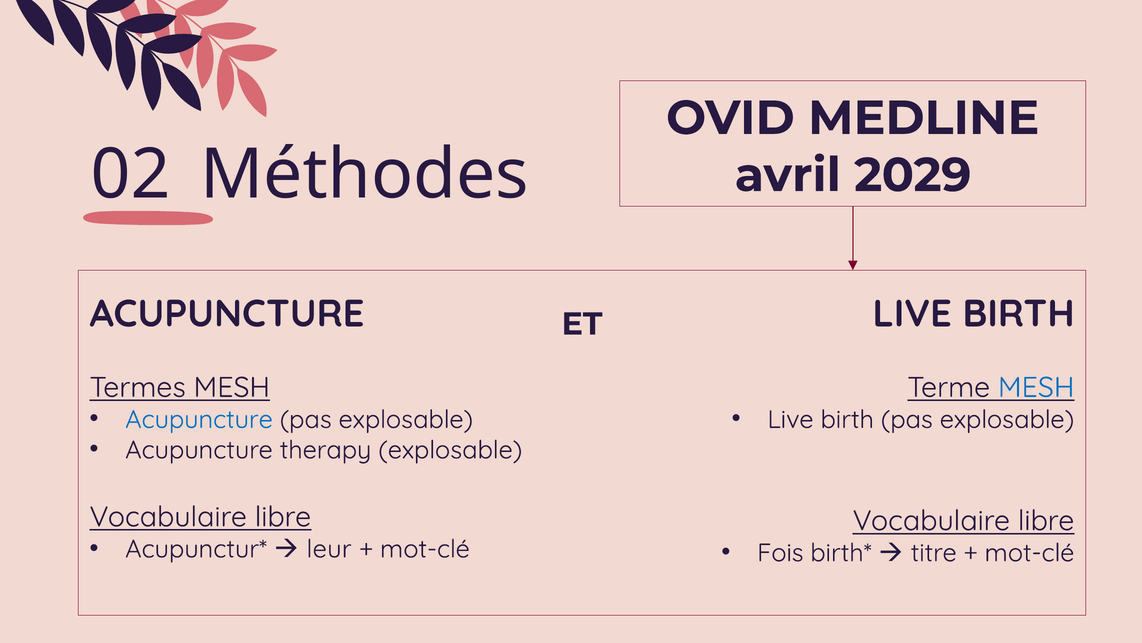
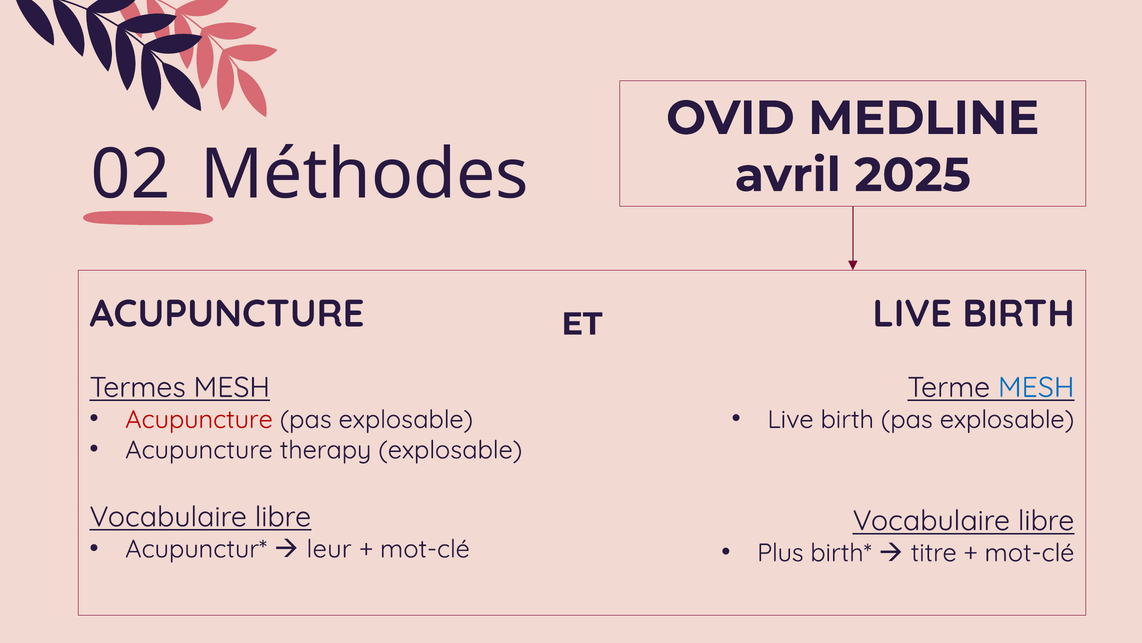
2029: 2029 -> 2025 (913, 175)
Acupuncture colour: blue -> red (199, 419)
Fois: Fois -> Plus (780, 552)
